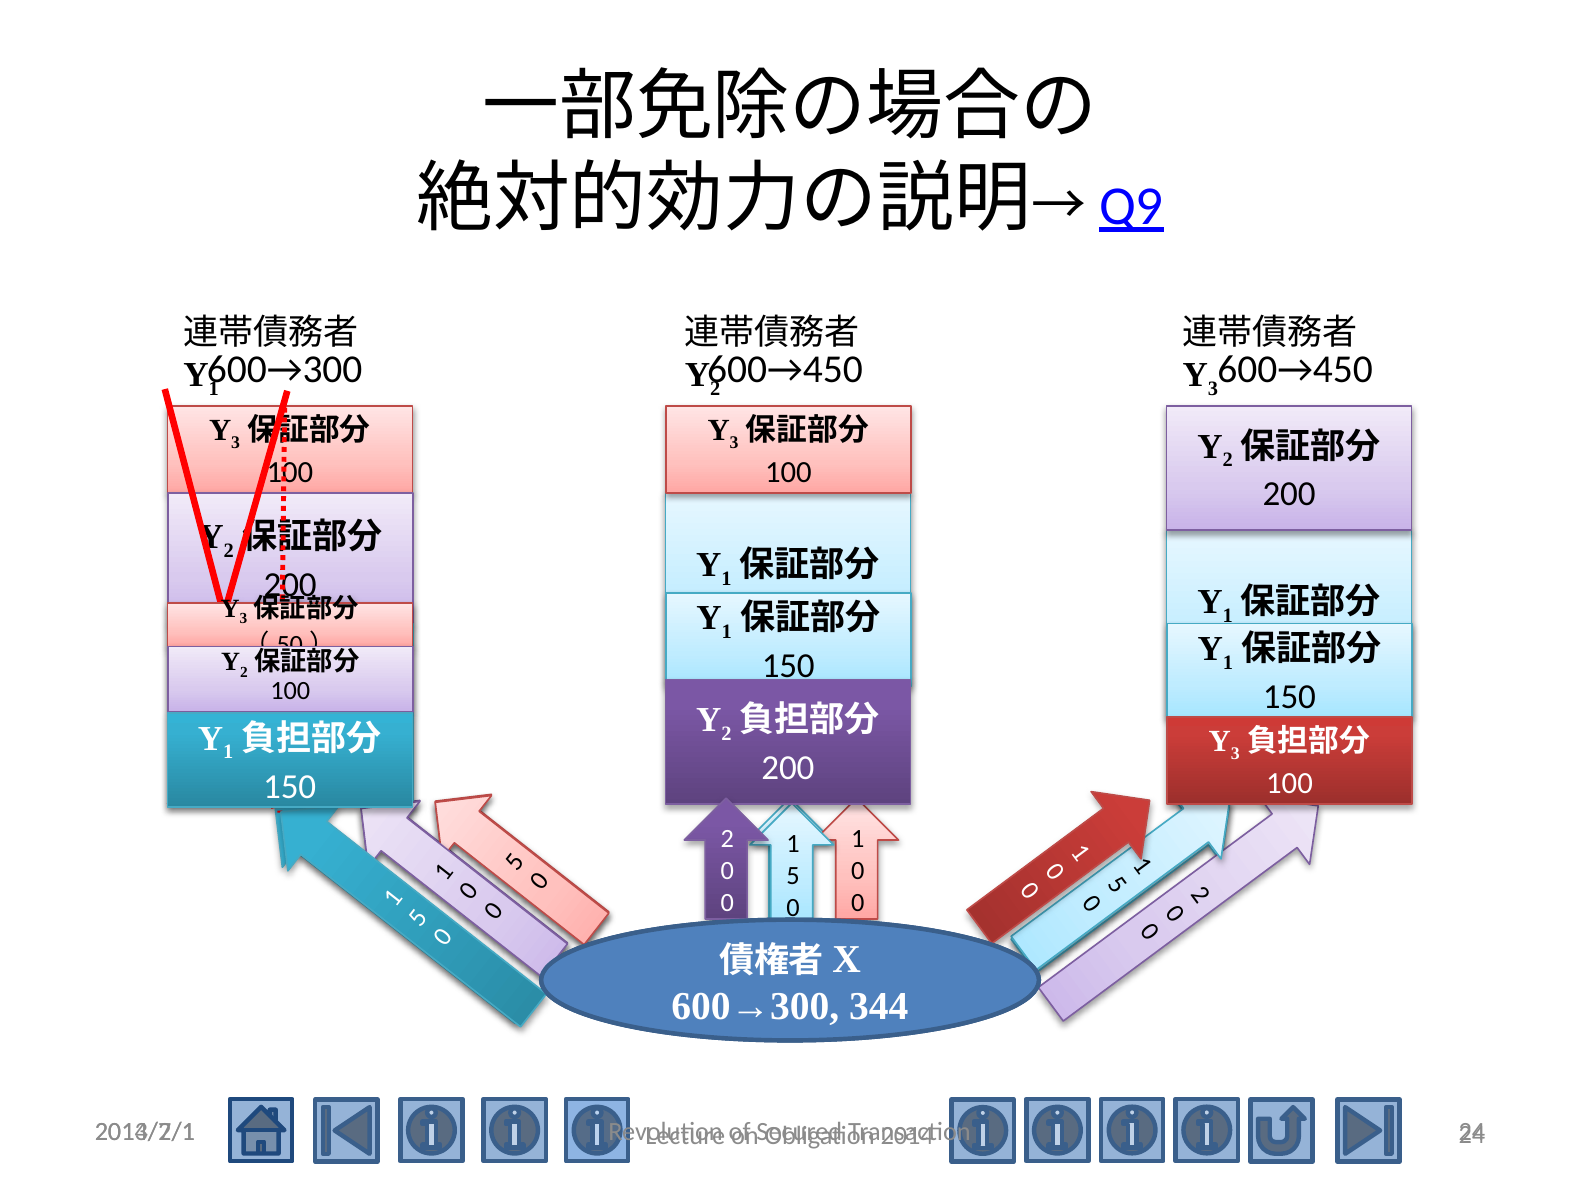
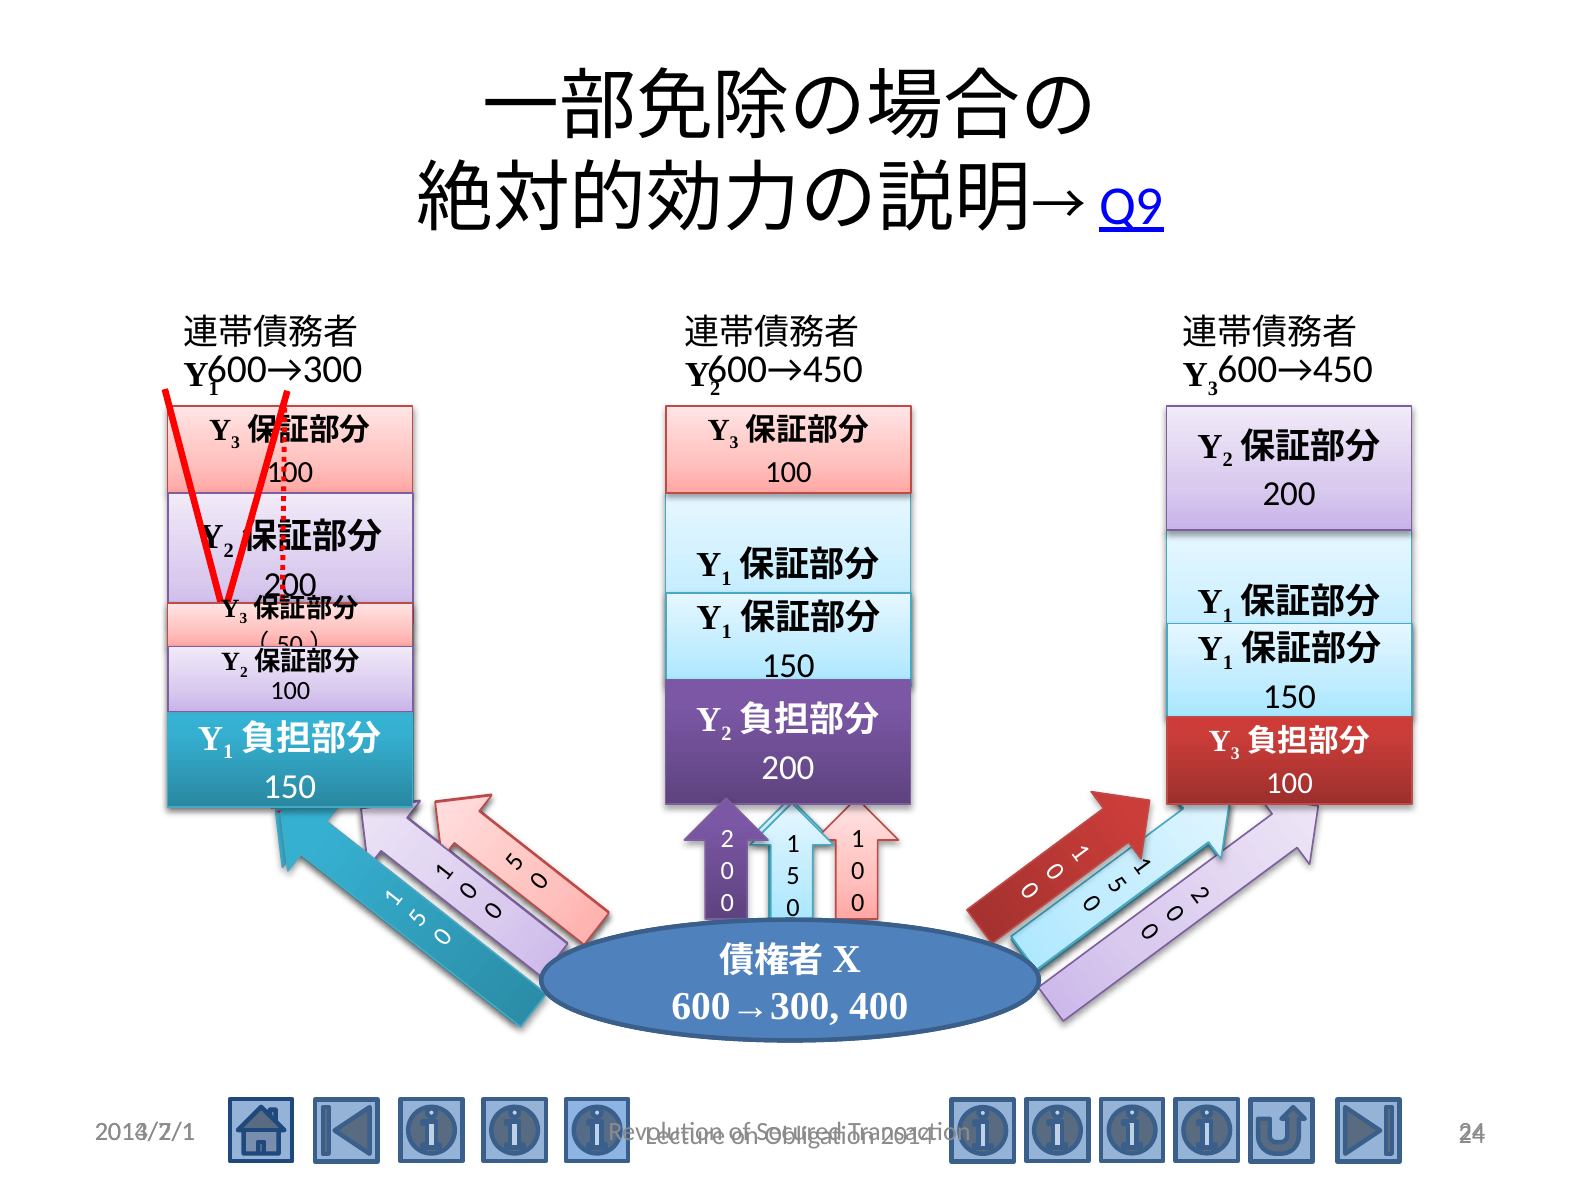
344: 344 -> 400 (879, 1006)
